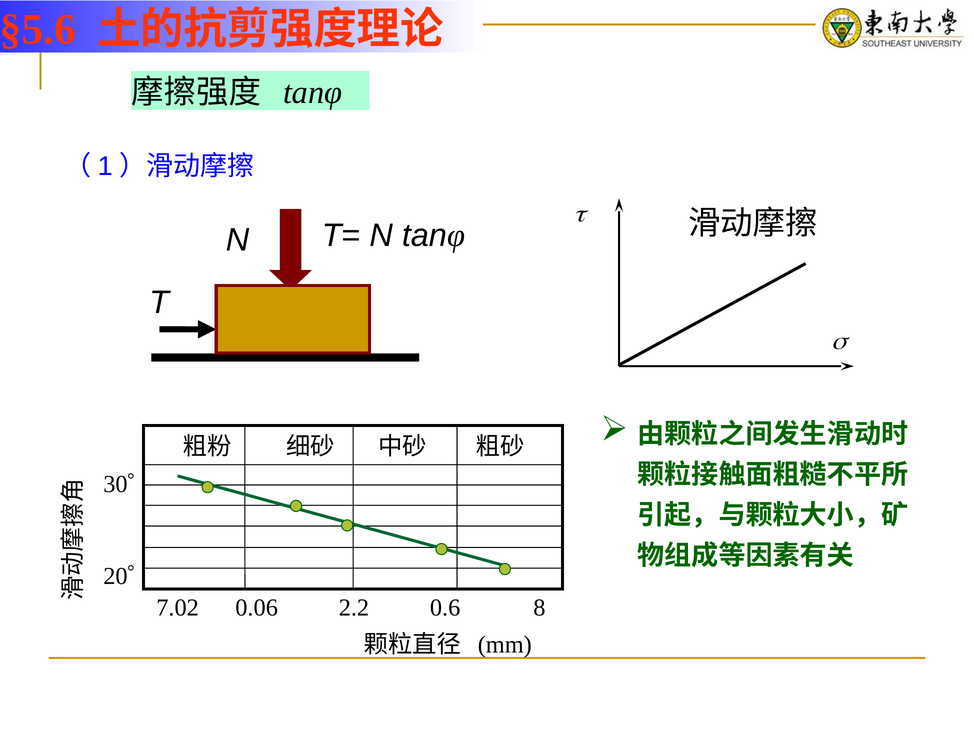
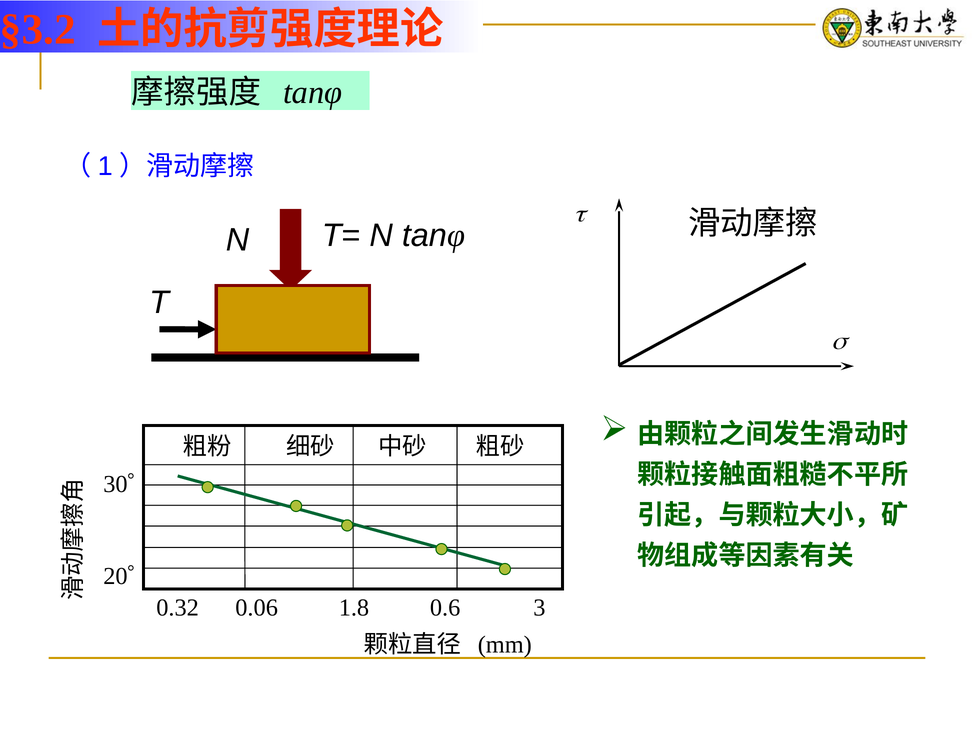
§5.6: §5.6 -> §3.2 (38, 29)
7.02: 7.02 -> 0.32 (178, 608)
2.2: 2.2 -> 1.8 (354, 608)
8: 8 -> 3 (539, 608)
